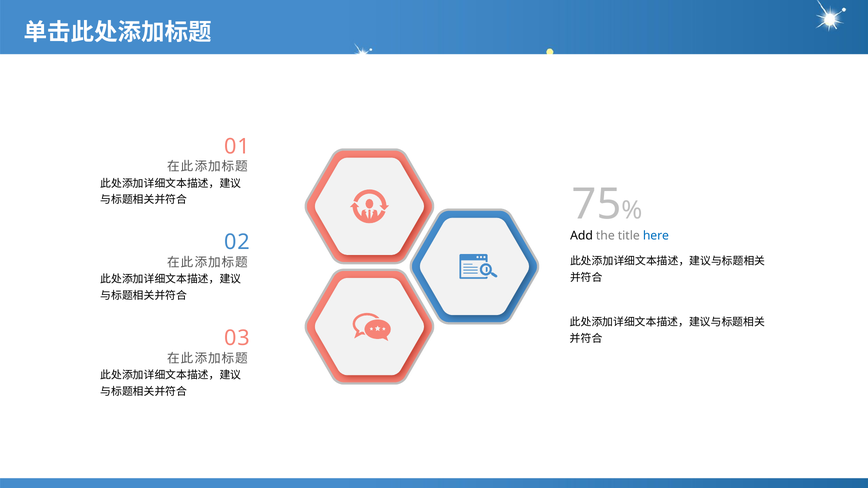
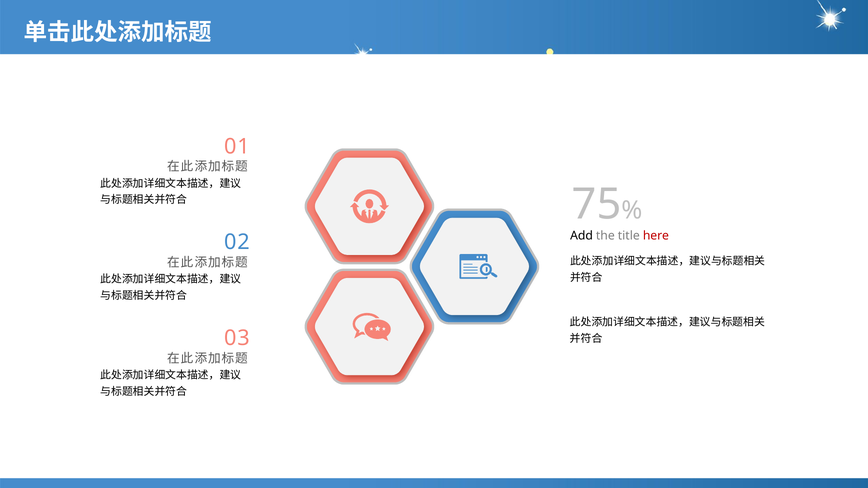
here colour: blue -> red (656, 236)
